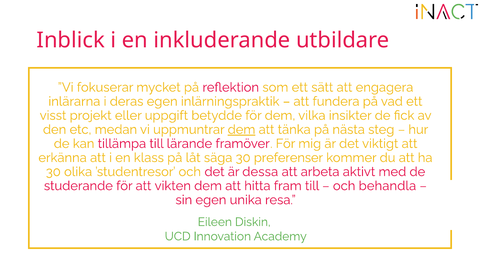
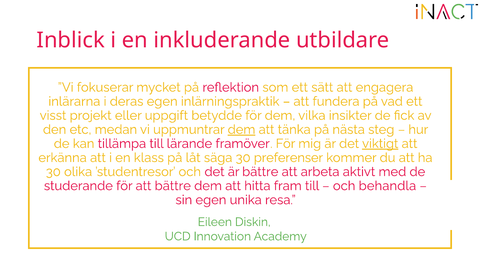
viktigt underline: none -> present (380, 144)
är dessa: dessa -> bättre (260, 172)
att vikten: vikten -> bättre (173, 186)
